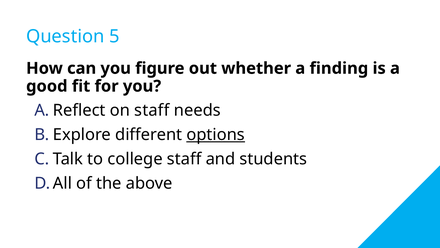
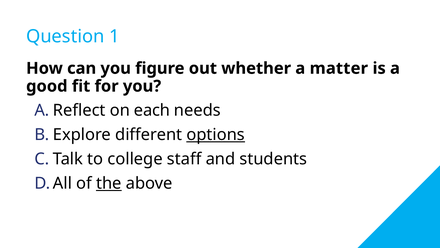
5: 5 -> 1 (114, 36)
finding: finding -> matter (339, 68)
on staff: staff -> each (152, 110)
the underline: none -> present (109, 183)
